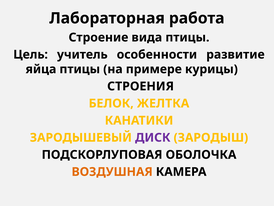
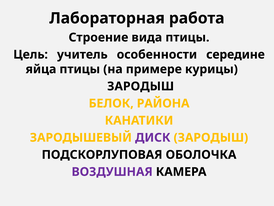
развитие: развитие -> середине (235, 54)
СТРОЕНИЯ: СТРОЕНИЯ -> ЗАРОДЫШ (141, 86)
ЖЕЛТКА: ЖЕЛТКА -> РАЙОНА (163, 103)
ВОЗДУШНАЯ colour: orange -> purple (112, 171)
